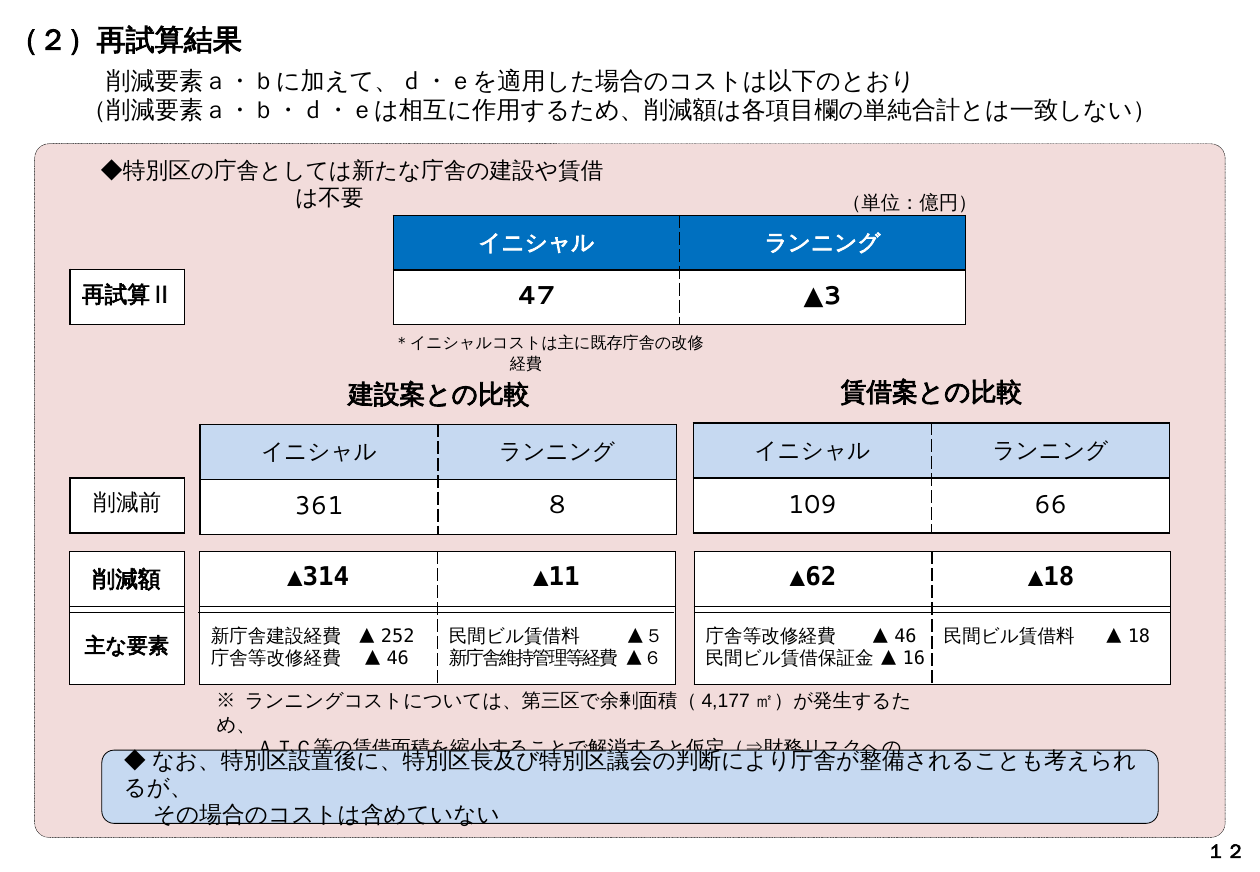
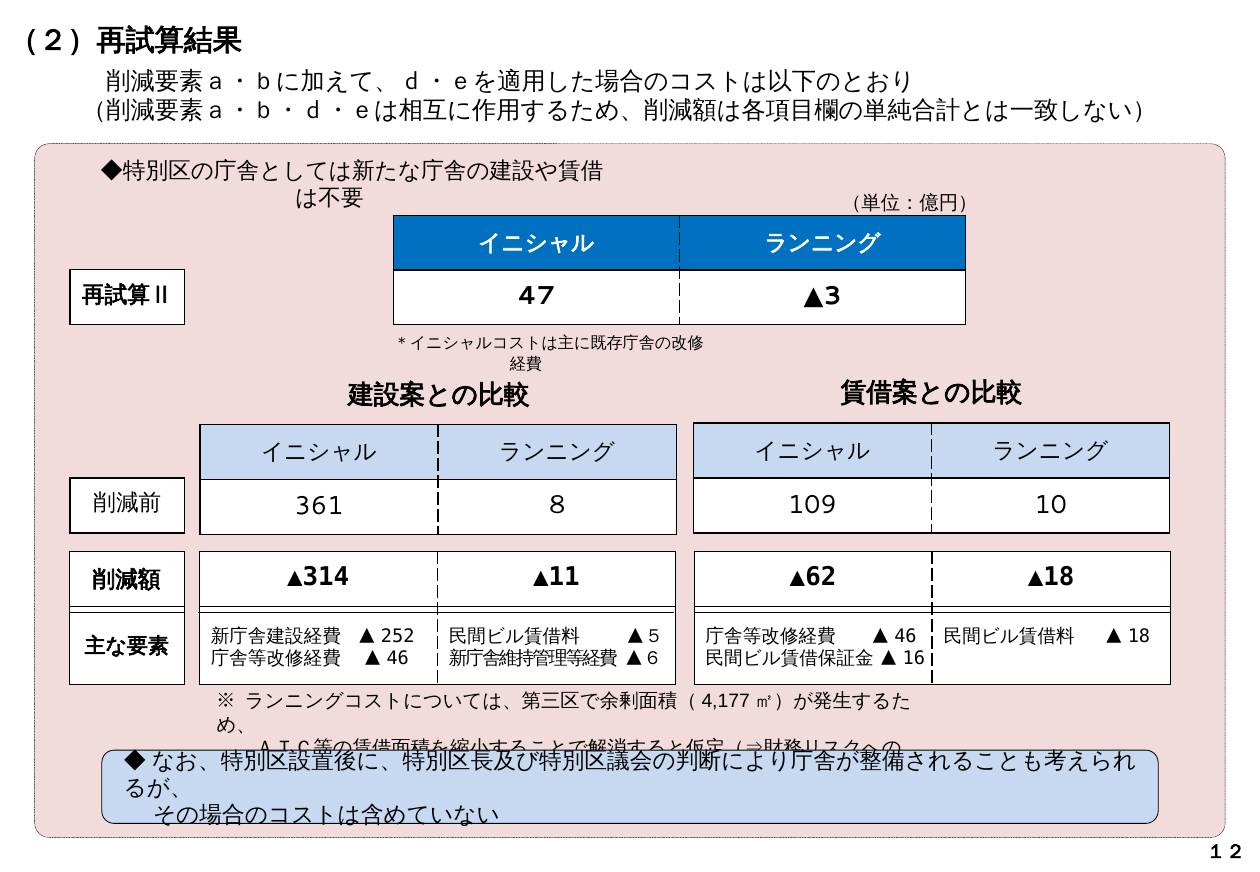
66: 66 -> 10 (1051, 505)
